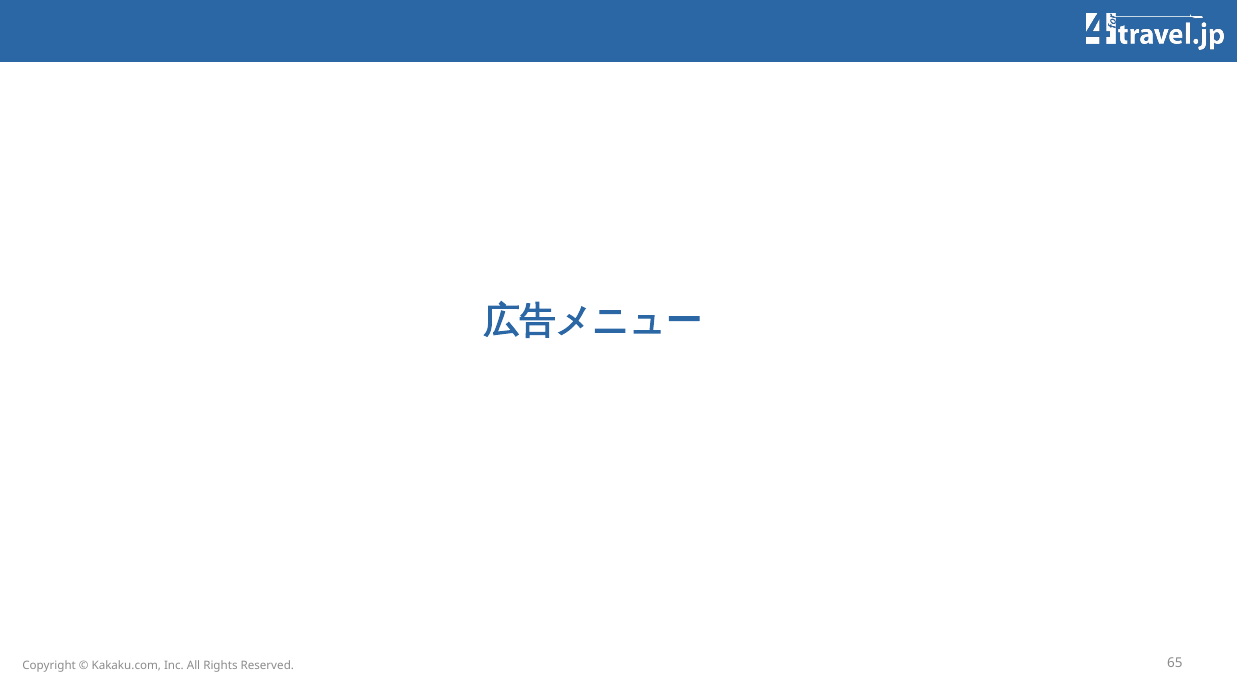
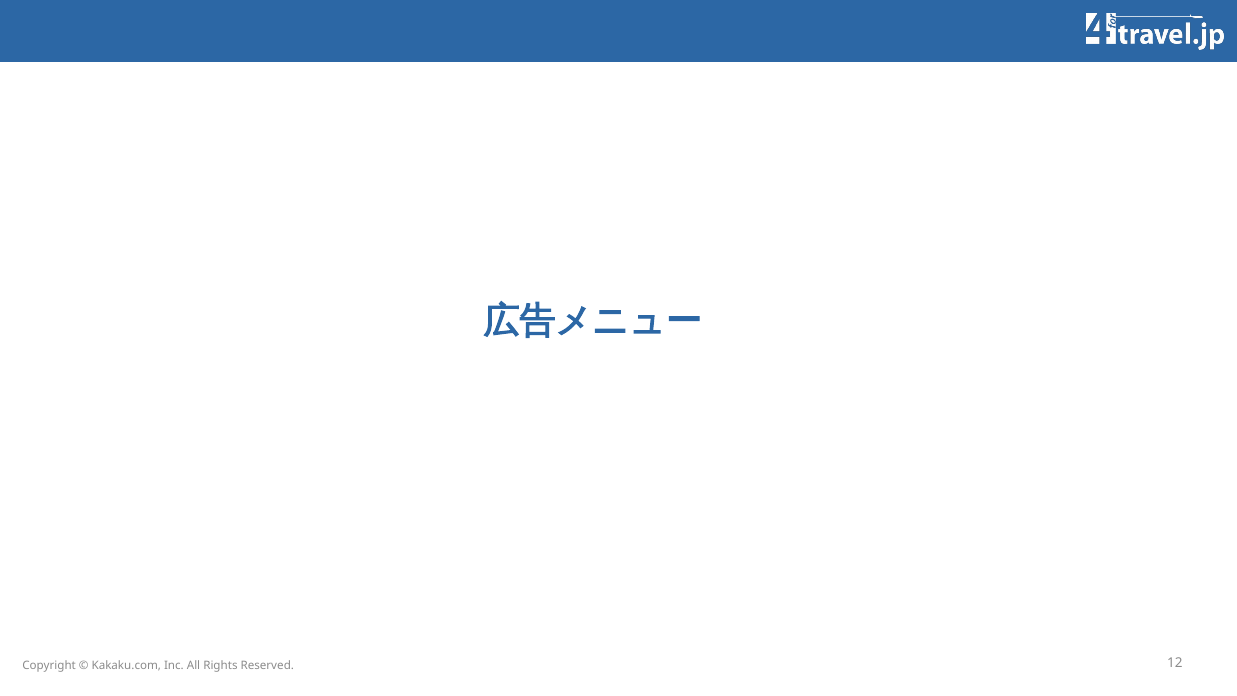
65: 65 -> 12 (1175, 663)
